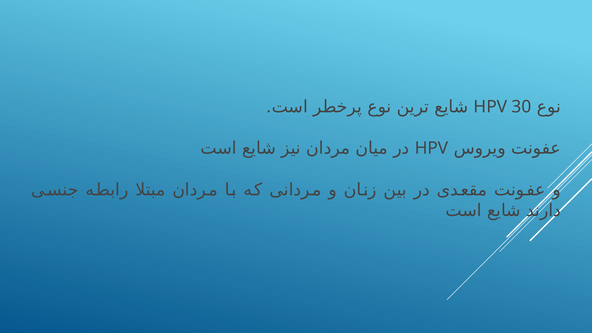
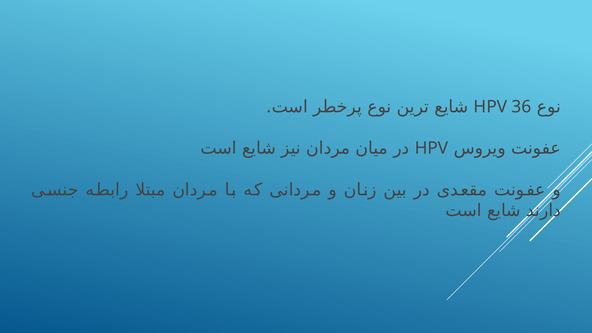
30: 30 -> 36 (521, 107)
